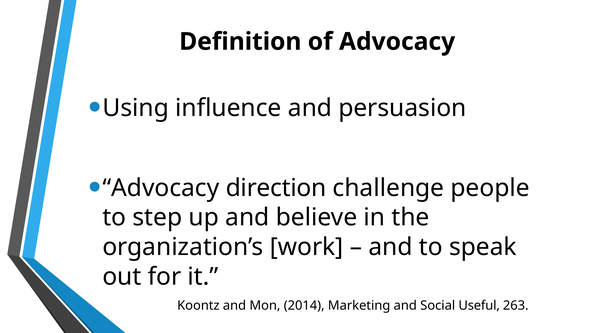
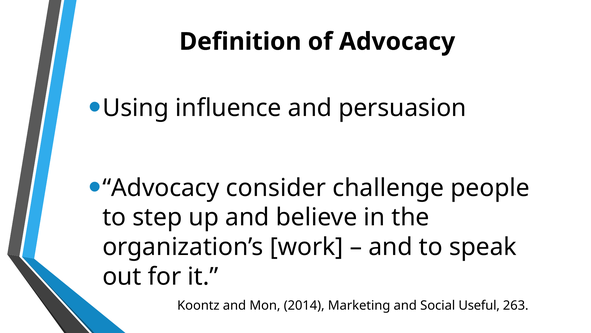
direction: direction -> consider (276, 188)
